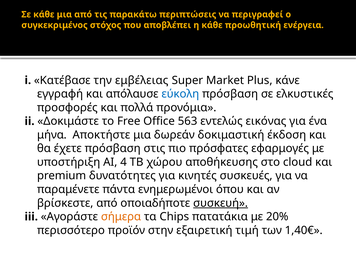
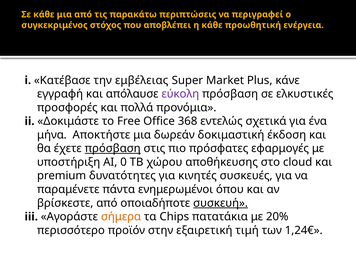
εύκολη colour: blue -> purple (180, 94)
563: 563 -> 368 (188, 121)
εικόνας: εικόνας -> σχετικά (266, 121)
πρόσβαση underline: none -> present (113, 148)
4: 4 -> 0 (124, 162)
1,40€: 1,40€ -> 1,24€ (304, 230)
